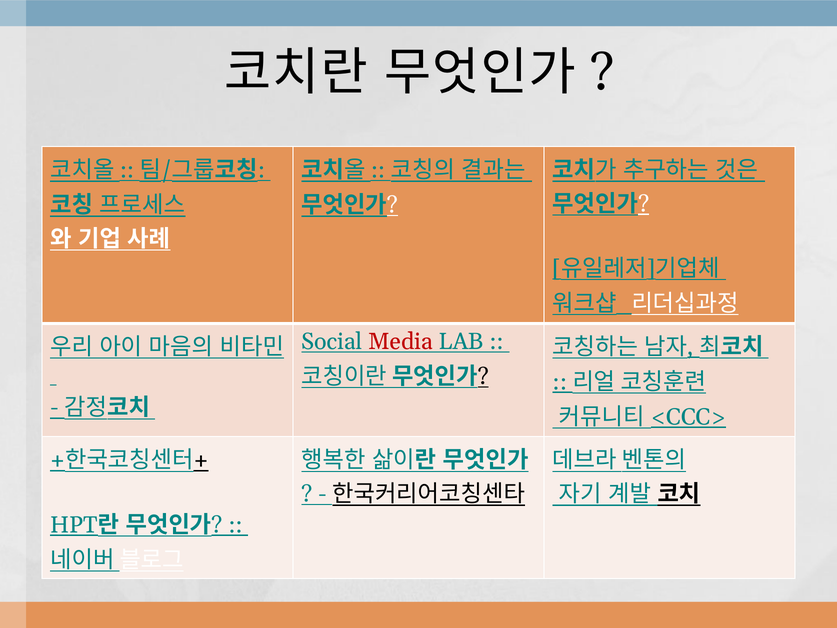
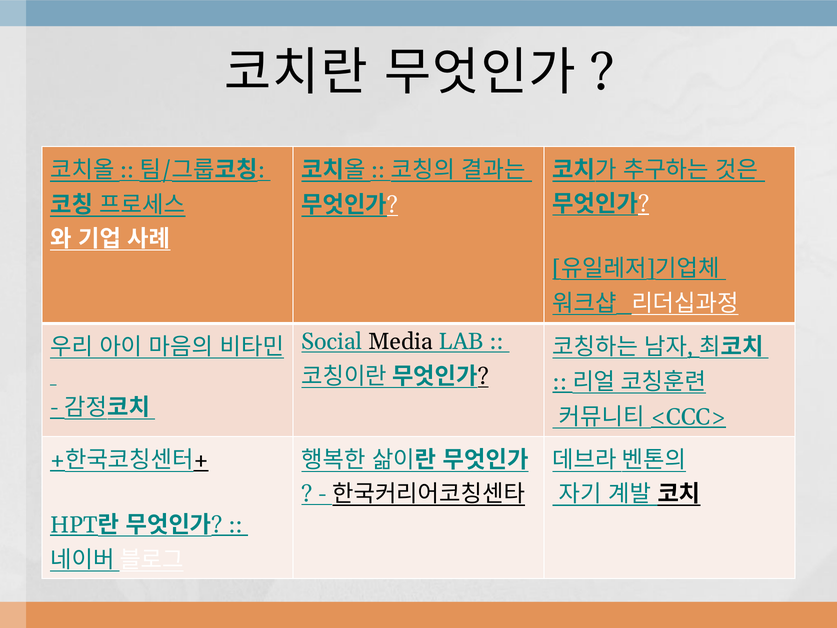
Media colour: red -> black (401, 341)
